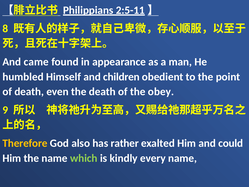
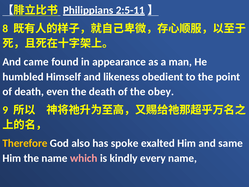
children: children -> likeness (121, 77)
rather: rather -> spoke (125, 143)
could: could -> same (231, 143)
which colour: light green -> pink (84, 158)
